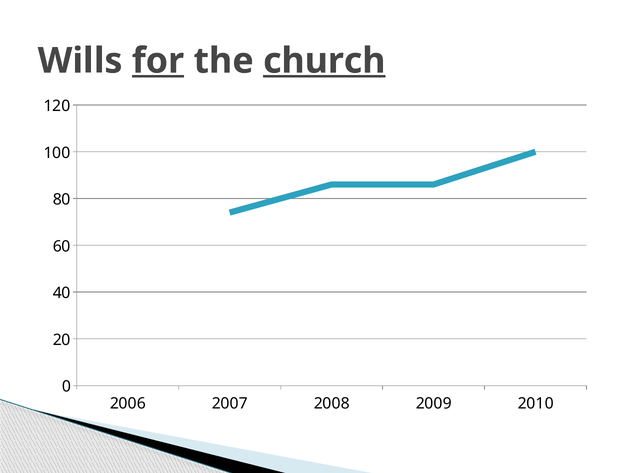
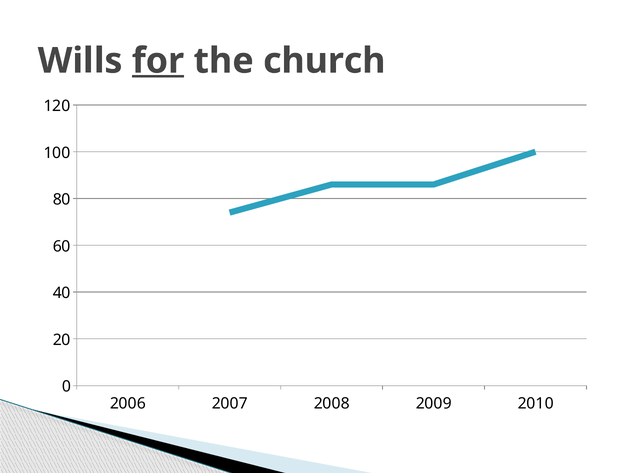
church underline: present -> none (324, 61)
